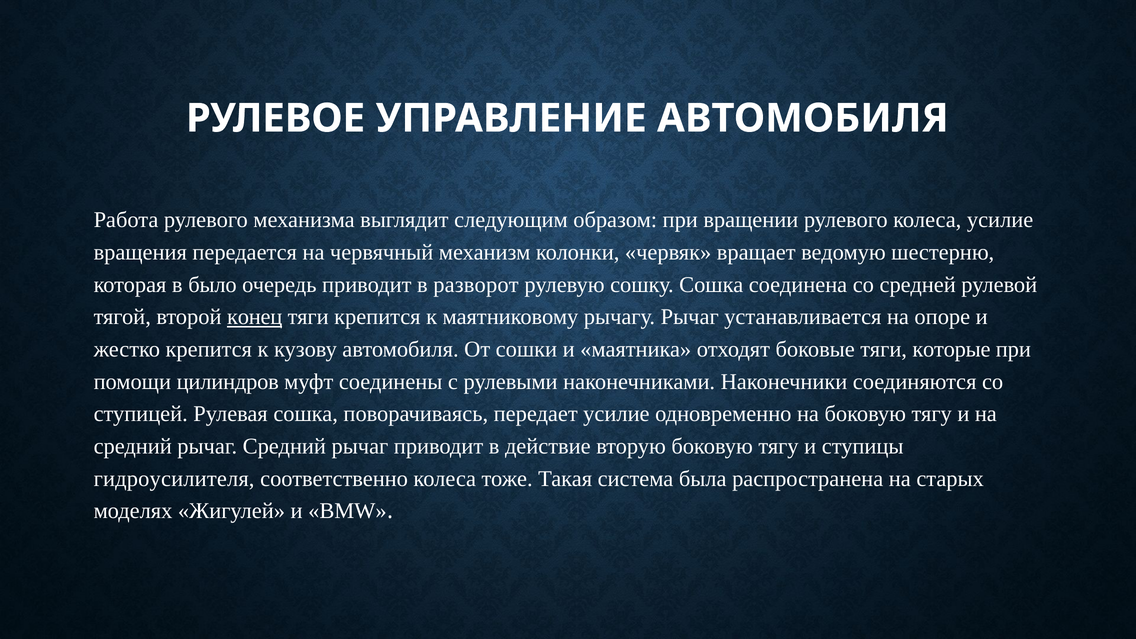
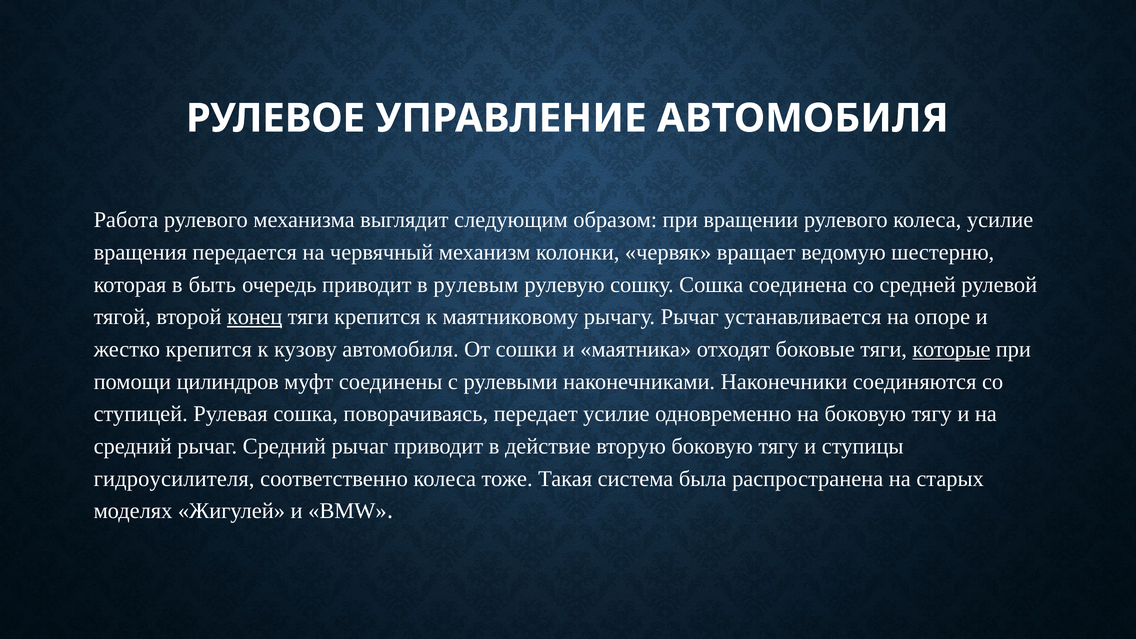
было: было -> быть (212, 285)
разворот: разворот -> рулевым (476, 285)
которые underline: none -> present (951, 349)
